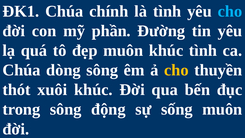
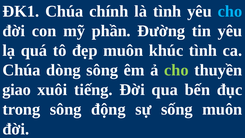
cho colour: yellow -> light green (176, 70)
thót: thót -> giao (17, 90)
xuôi khúc: khúc -> tiếng (93, 90)
